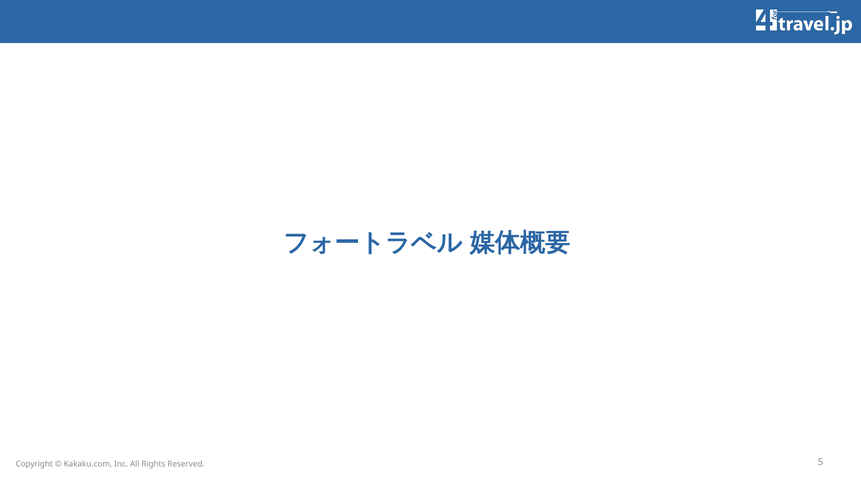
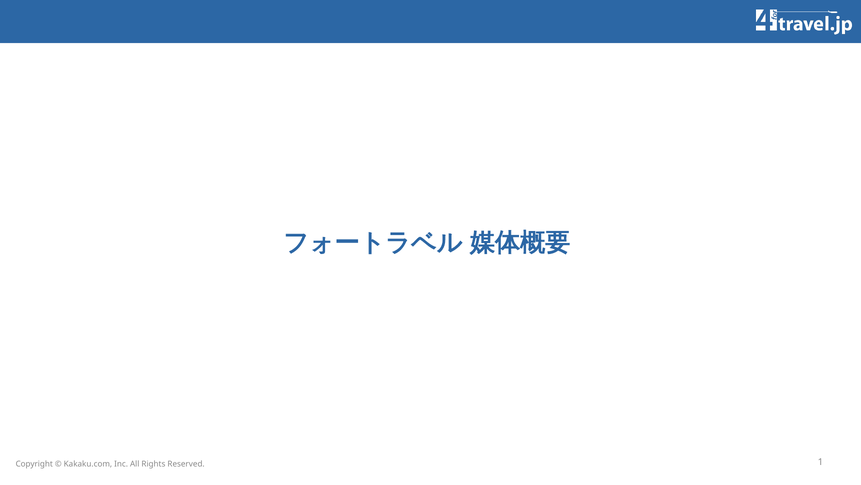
5: 5 -> 1 (820, 462)
